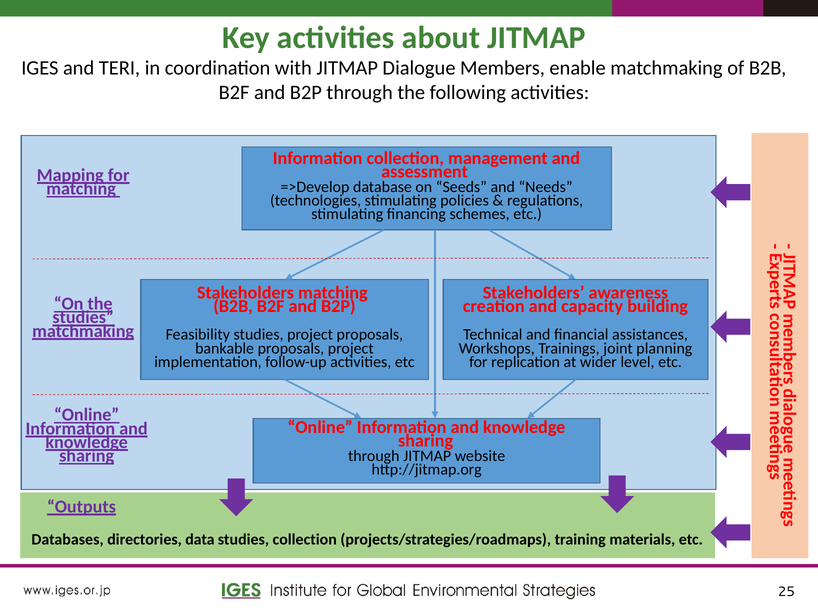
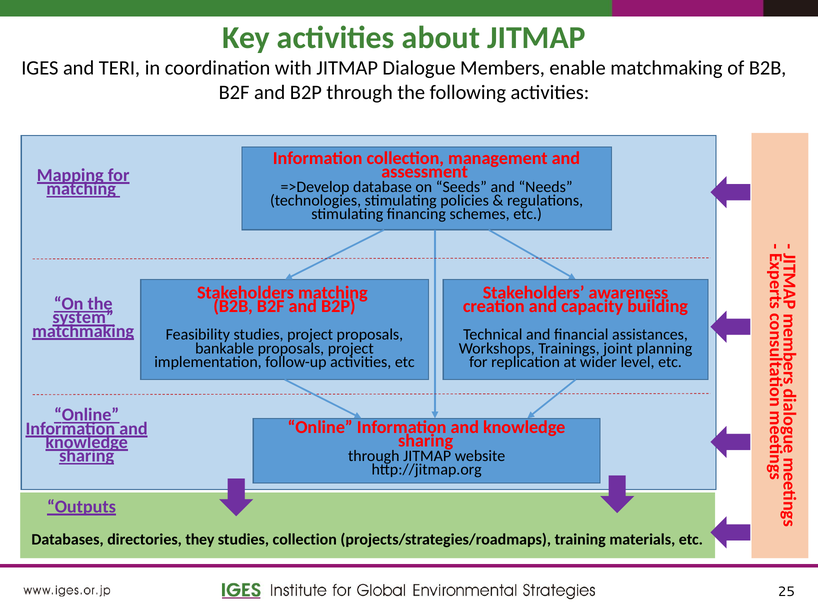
studies: studies -> system (83, 317)
data: data -> they (200, 539)
